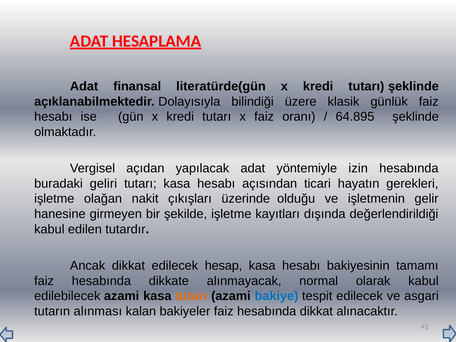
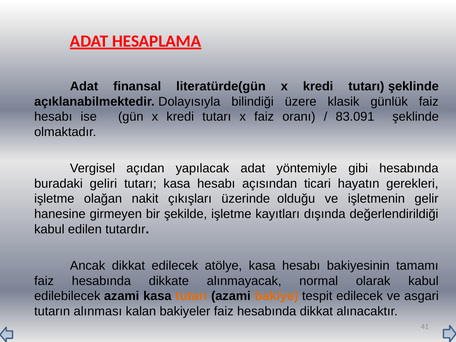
64.895: 64.895 -> 83.091 (355, 117)
izin: izin -> gibi (358, 168)
hesap: hesap -> atölye (223, 266)
bakiye colour: blue -> orange (276, 296)
